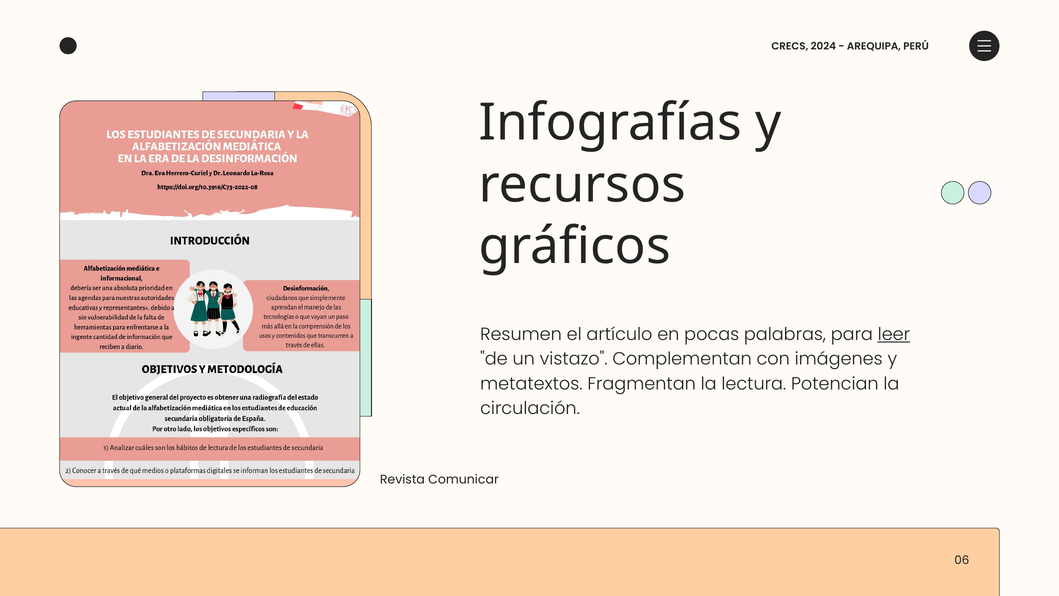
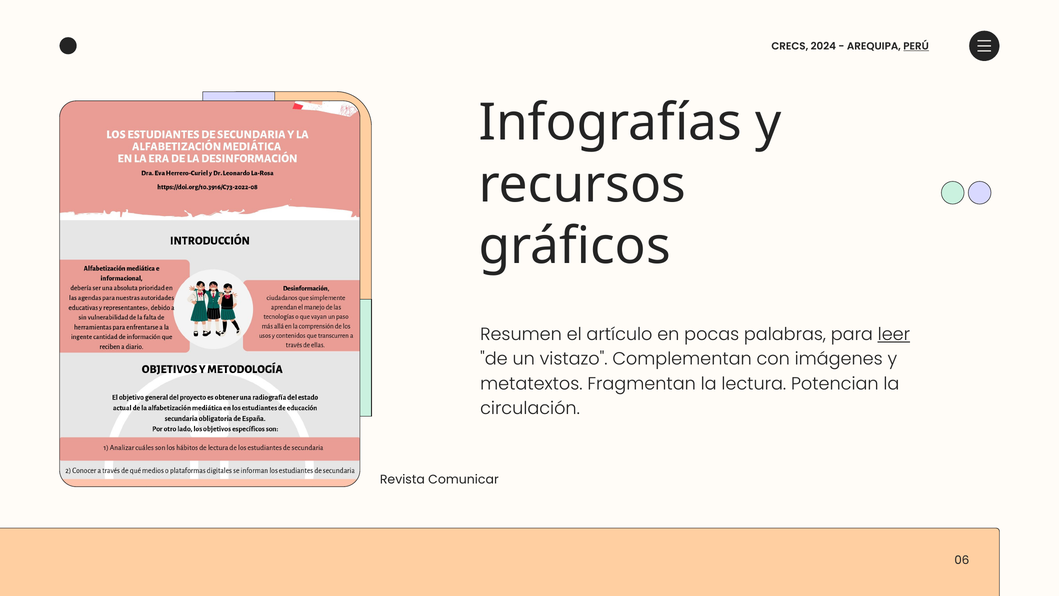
PERÚ underline: none -> present (916, 46)
